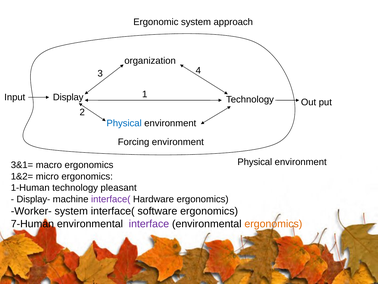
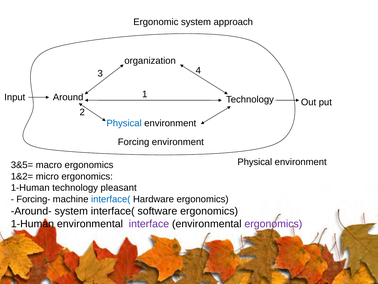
Display: Display -> Around (68, 97)
3&1=: 3&1= -> 3&5= (22, 165)
Display-: Display- -> Forcing- (33, 199)
interface( colour: purple -> blue (111, 199)
Worker-: Worker- -> Around- (31, 211)
7-Human: 7-Human -> 1-Human (32, 223)
ergonomics colour: orange -> purple (273, 223)
